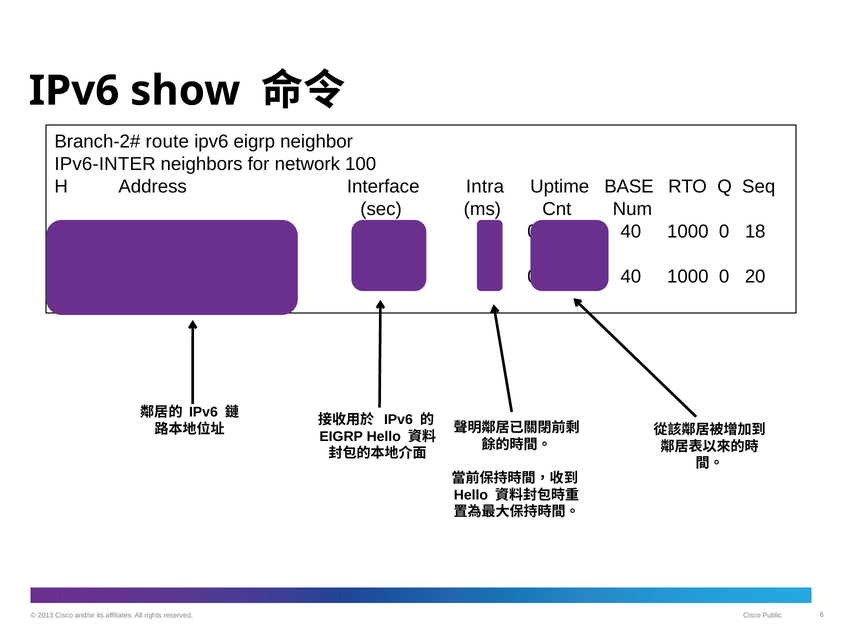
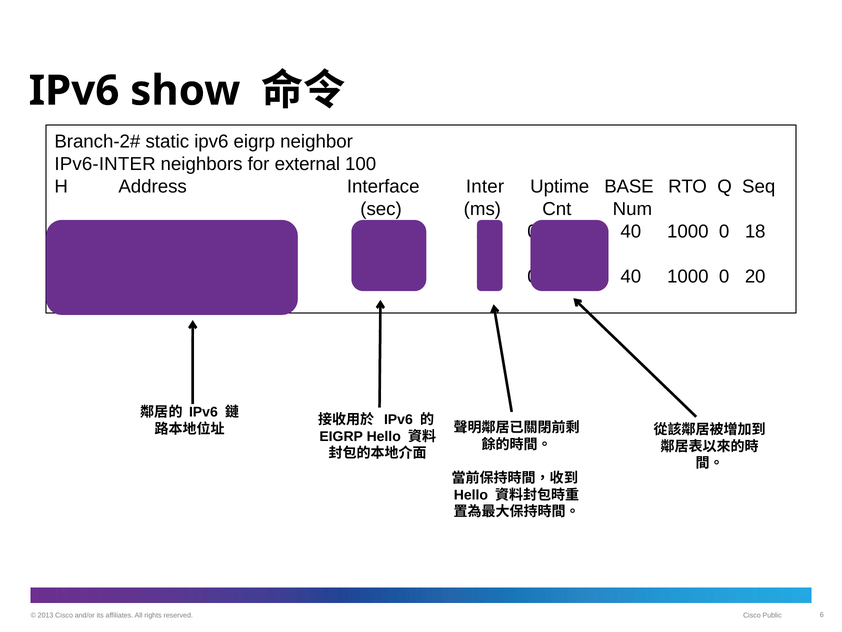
route: route -> static (167, 141)
network: network -> external (307, 164)
Intra: Intra -> Inter (485, 186)
